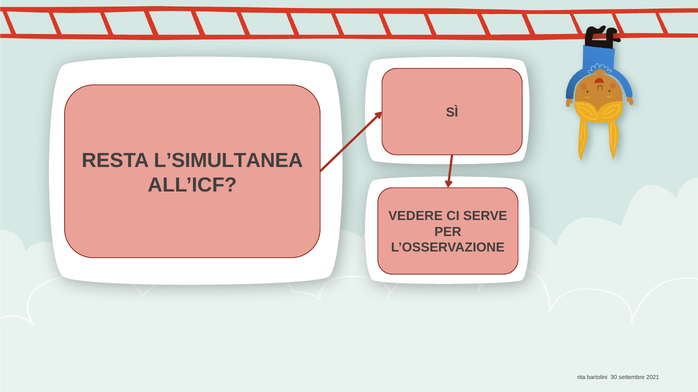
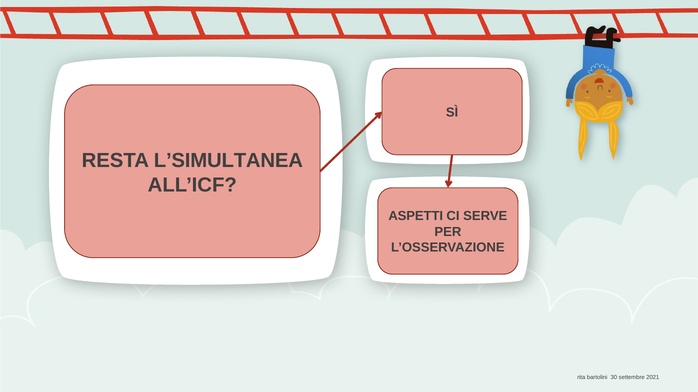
VEDERE: VEDERE -> ASPETTI (416, 217)
